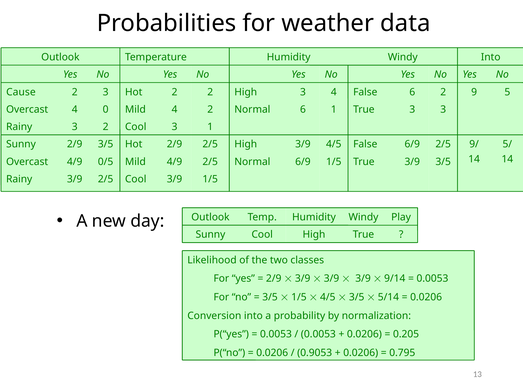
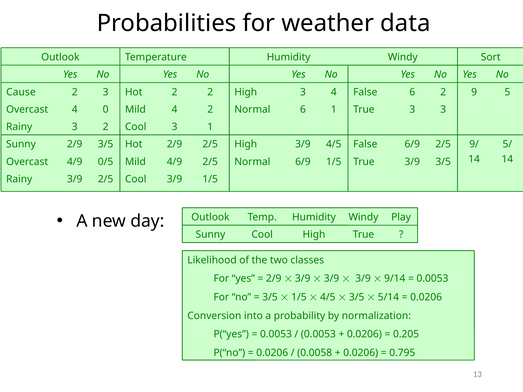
Into: Into -> Sort (491, 57)
0.9053: 0.9053 -> 0.0058 (315, 353)
